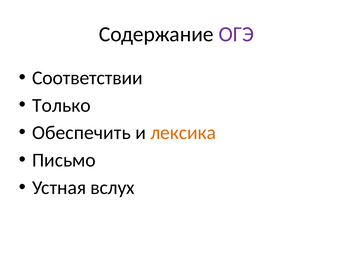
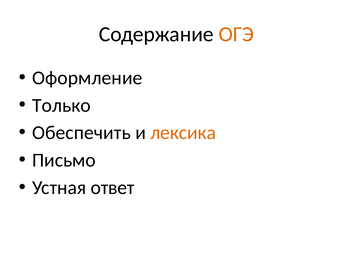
ОГЭ colour: purple -> orange (236, 34)
Соответствии: Соответствии -> Оформление (87, 78)
вслух: вслух -> ответ (113, 187)
